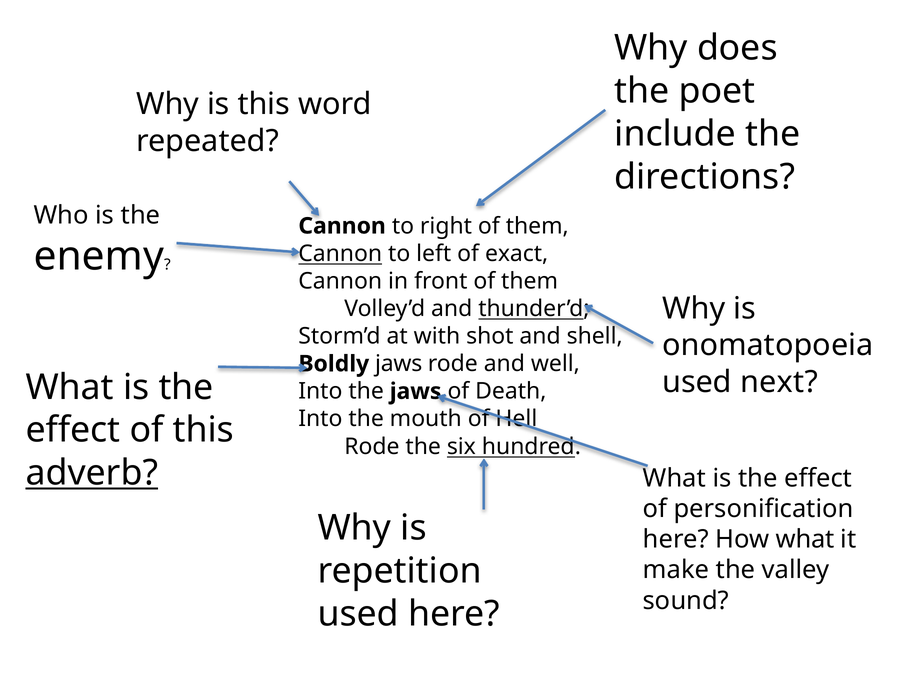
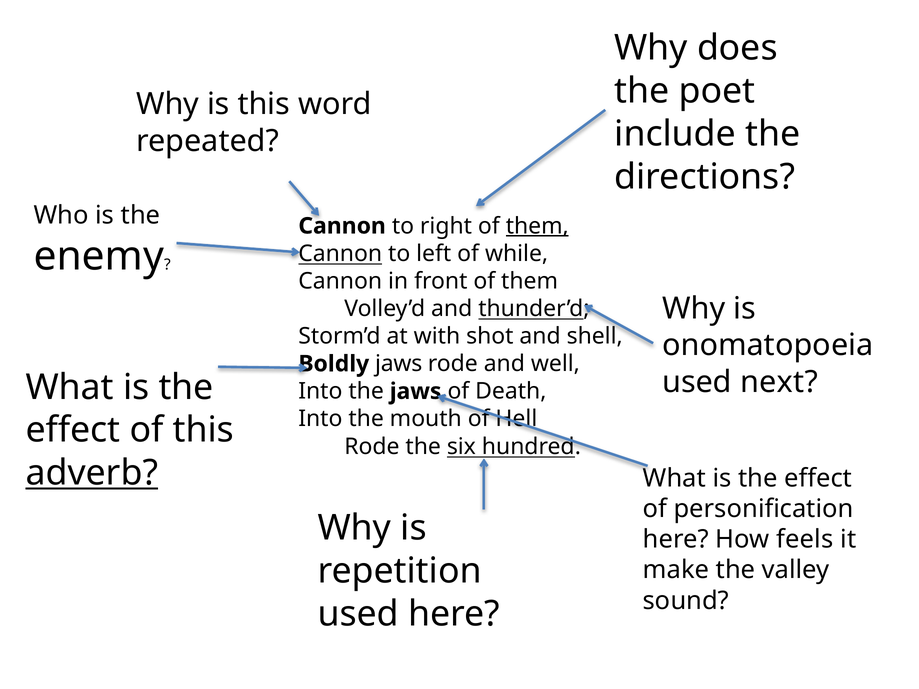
them underline: none -> present (537, 226)
exact: exact -> while (517, 254)
How what: what -> feels (805, 540)
